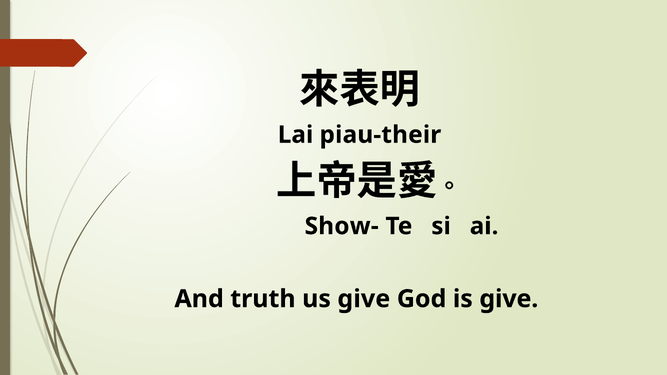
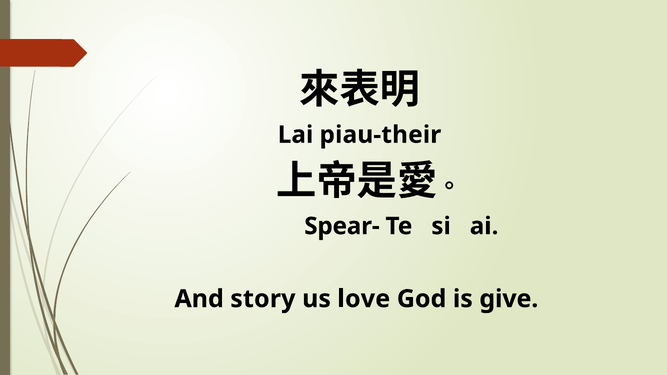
Show-: Show- -> Spear- (342, 226)
truth: truth -> story (263, 299)
us give: give -> love (364, 299)
